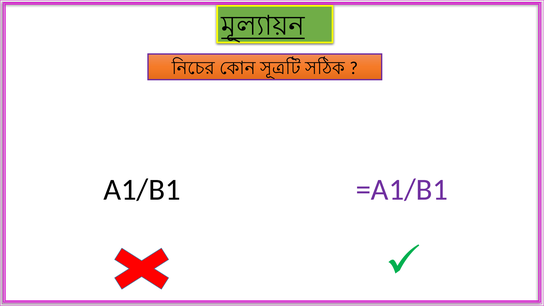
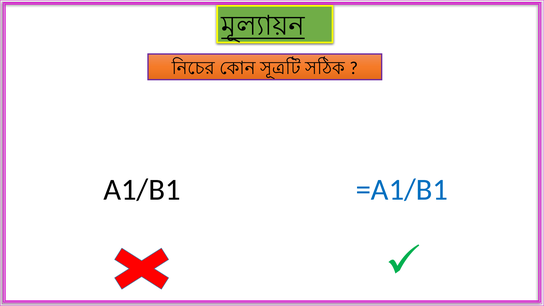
=A1/B1 colour: purple -> blue (402, 190)
